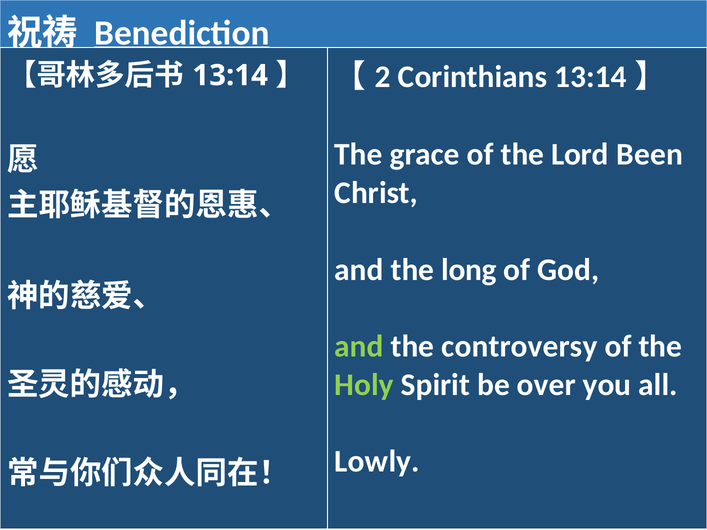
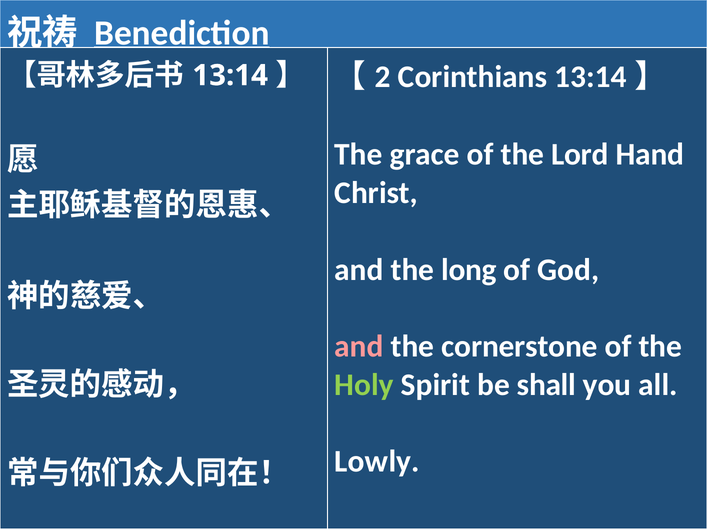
Been: Been -> Hand (650, 155)
and colour: light green -> pink (359, 347)
controversy: controversy -> cornerstone (520, 347)
over: over -> shall (546, 385)
